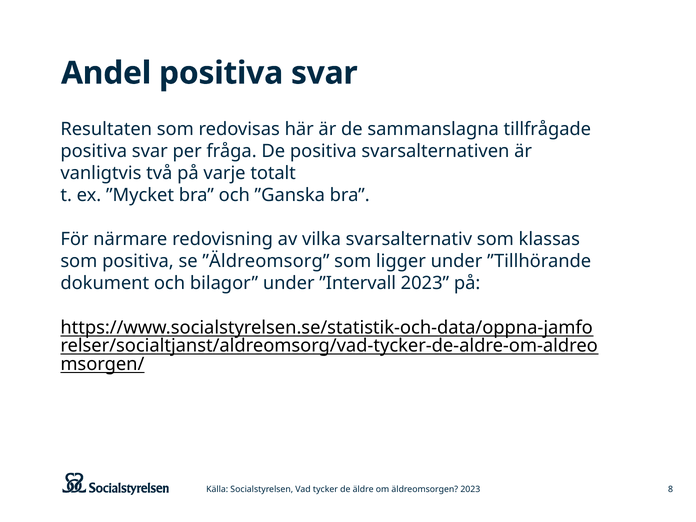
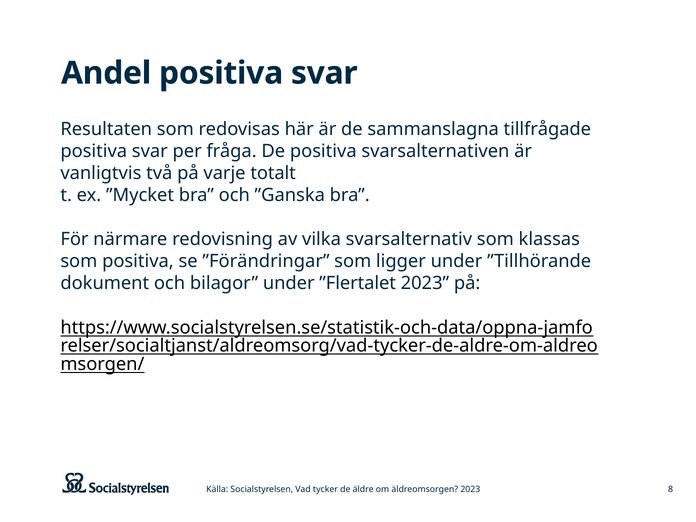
”Äldreomsorg: ”Äldreomsorg -> ”Förändringar (266, 261)
”Intervall: ”Intervall -> ”Flertalet (358, 283)
